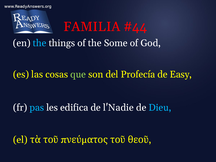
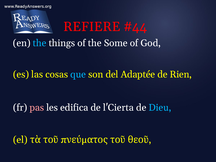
FAMILIA: FAMILIA -> REFIERE (92, 27)
que colour: light green -> light blue (78, 74)
Profecía: Profecía -> Adaptée (138, 74)
Easy: Easy -> Rien (181, 74)
pas colour: light blue -> pink (37, 108)
l'Nadie: l'Nadie -> l'Cierta (118, 108)
